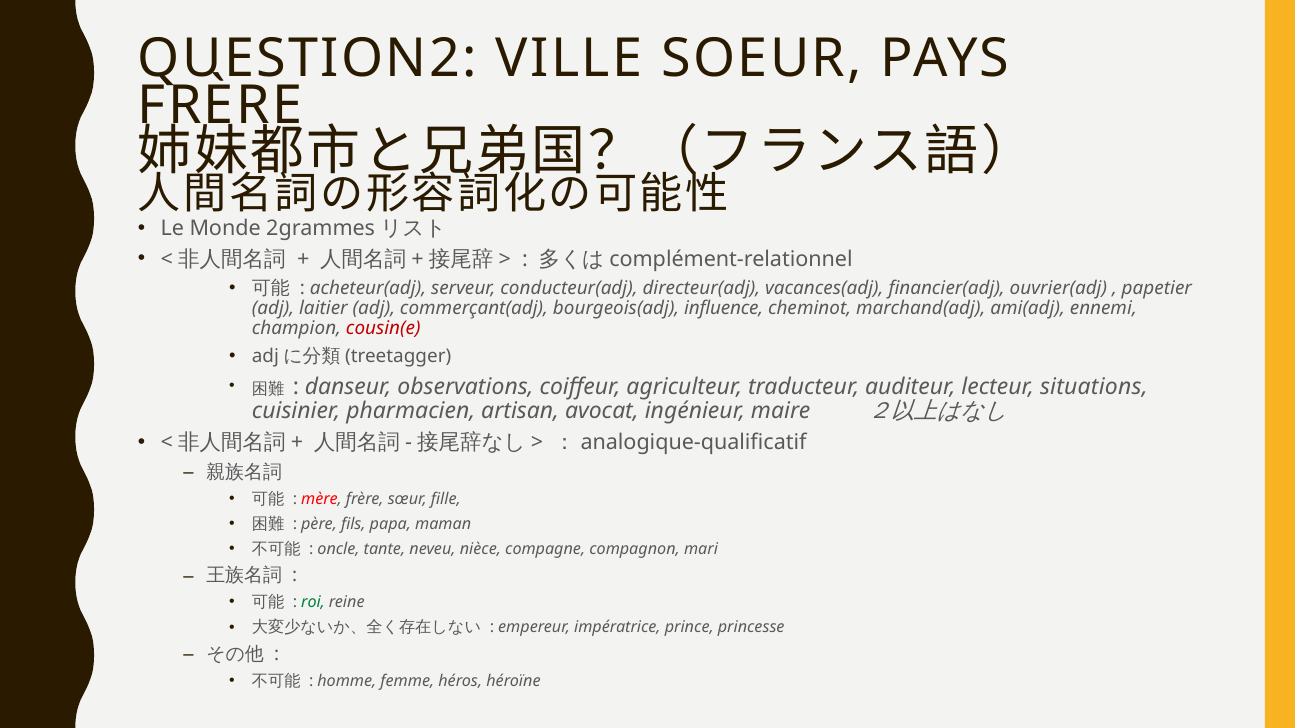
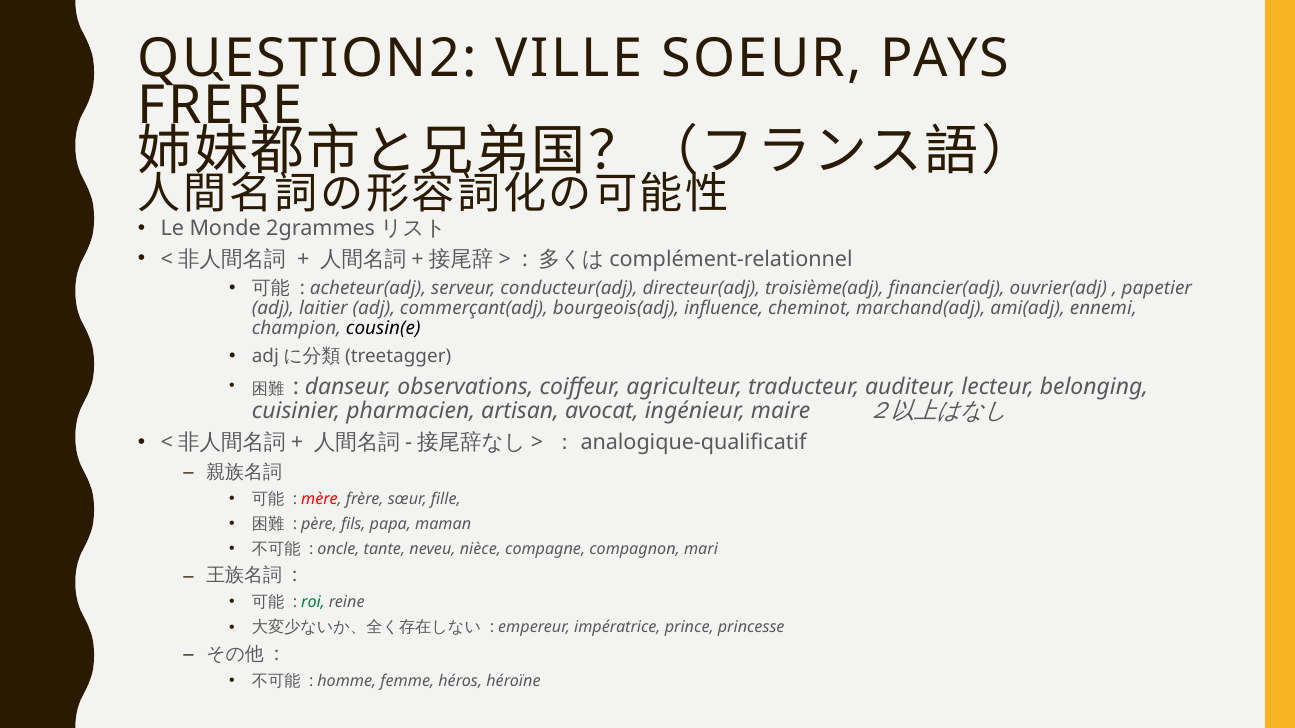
vacances(adj: vacances(adj -> troisième(adj (824, 289)
cousin(e colour: red -> black (383, 329)
situations: situations -> belonging (1094, 387)
